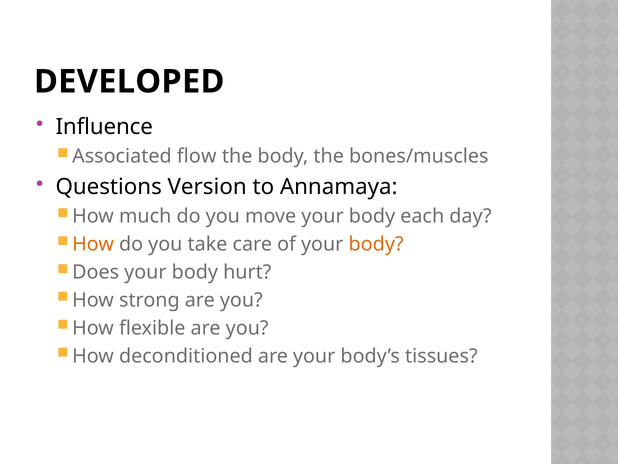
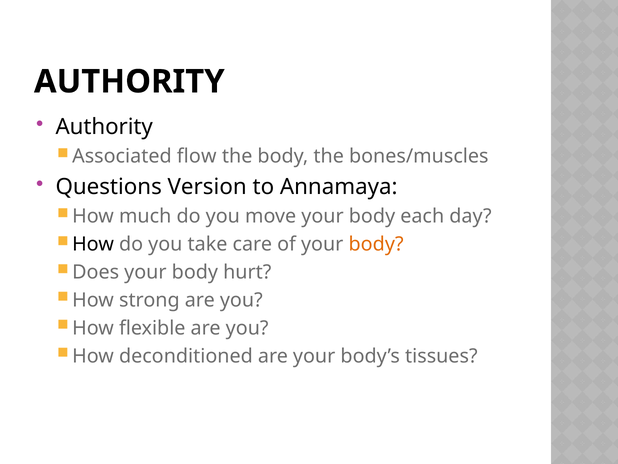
DEVELOPED: DEVELOPED -> AUTHORITY (129, 82)
Influence: Influence -> Authority (104, 127)
How colour: orange -> black (93, 244)
